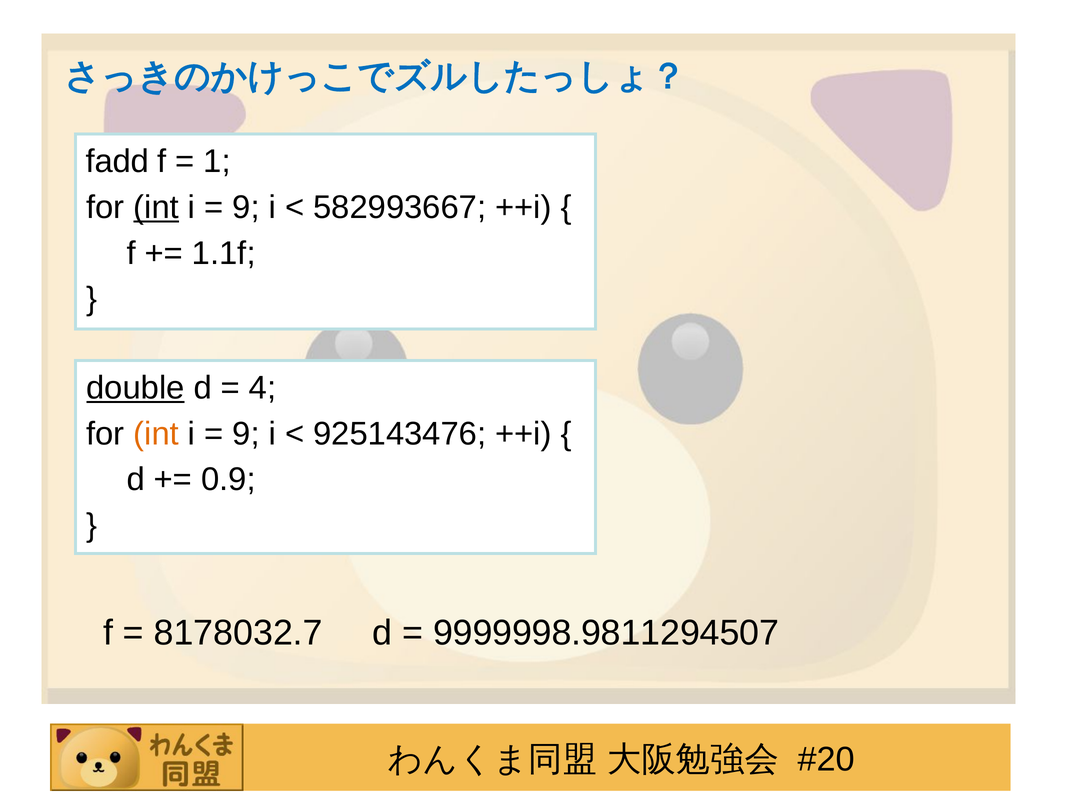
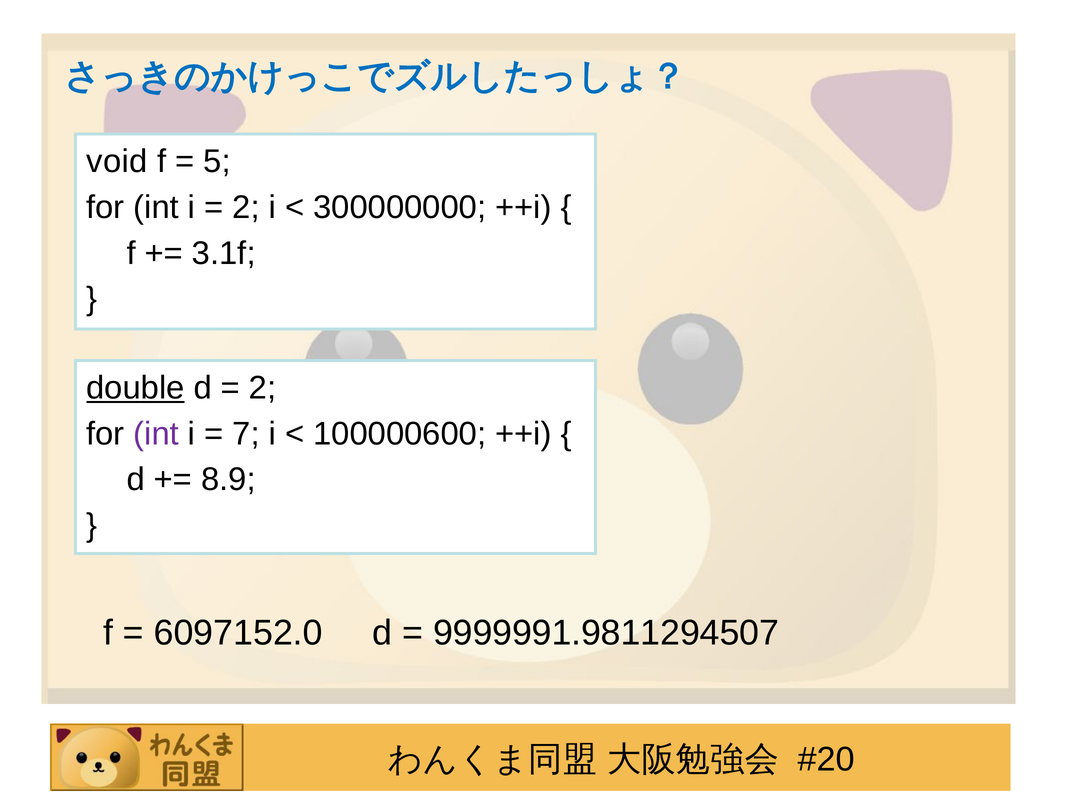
fadd: fadd -> void (117, 162)
1: 1 -> 5 (217, 162)
int underline: present -> none (156, 208)
9: 9 -> 2 (246, 208)
582993667: 582993667 -> 300000000 (400, 208)
1.1f: 1.1f -> 3.1f (224, 253)
4: 4 -> 2 (263, 388)
int colour: orange -> purple (156, 434)
9: 9 -> 7 (246, 434)
925143476: 925143476 -> 100000600 (400, 434)
0.9: 0.9 -> 8.9 (228, 480)
8178032.7: 8178032.7 -> 6097152.0 (238, 634)
9999998.9811294507: 9999998.9811294507 -> 9999991.9811294507 (606, 634)
